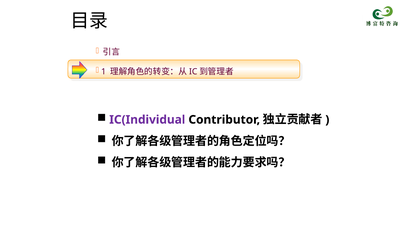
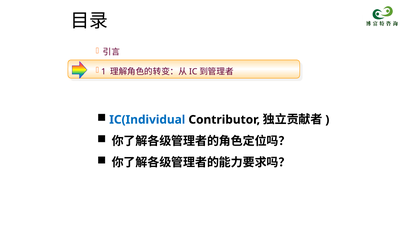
IC(Individual colour: purple -> blue (147, 120)
